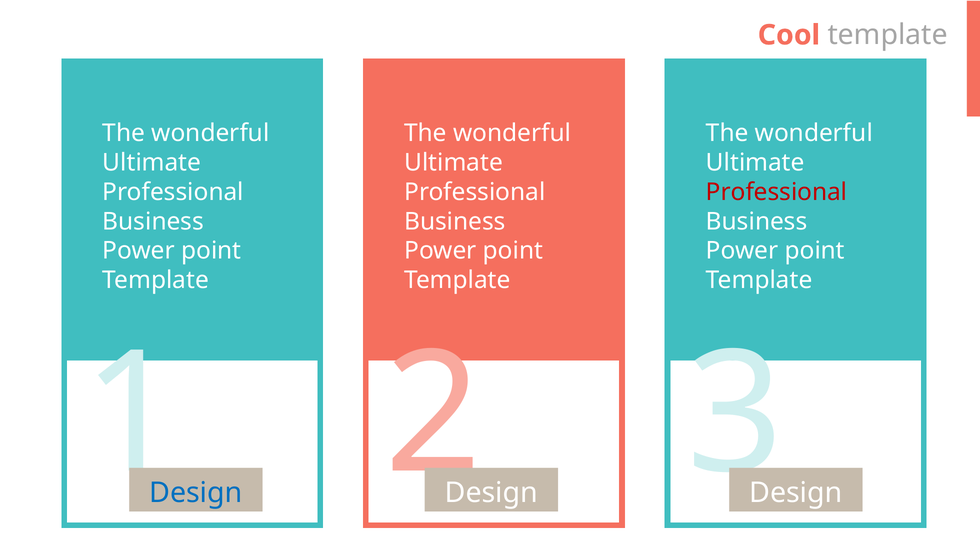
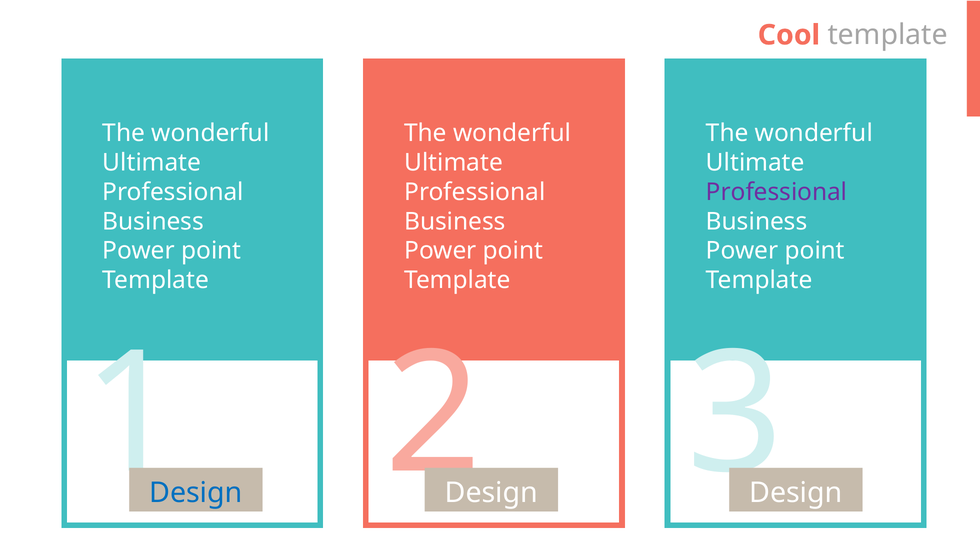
Professional colour: red -> purple (777, 192)
